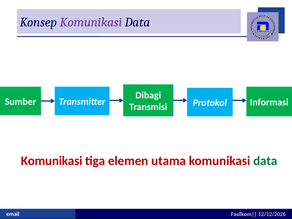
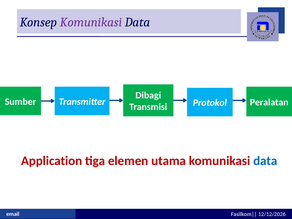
Informasi: Informasi -> Peralatan (269, 102)
Komunikasi: Komunikasi -> Application (52, 161)
data colour: green -> blue (265, 161)
